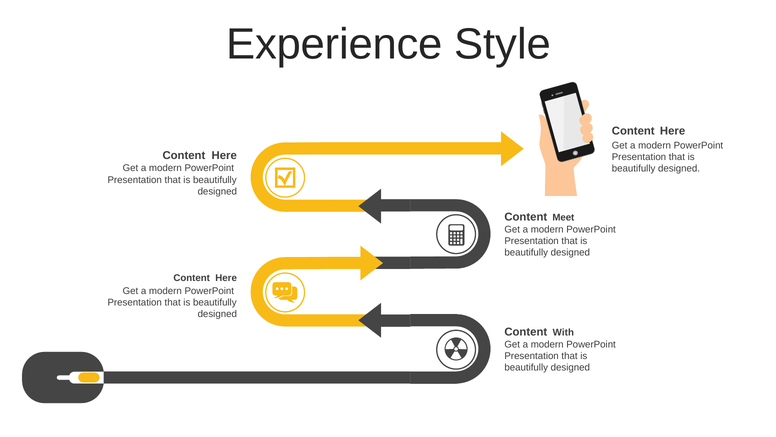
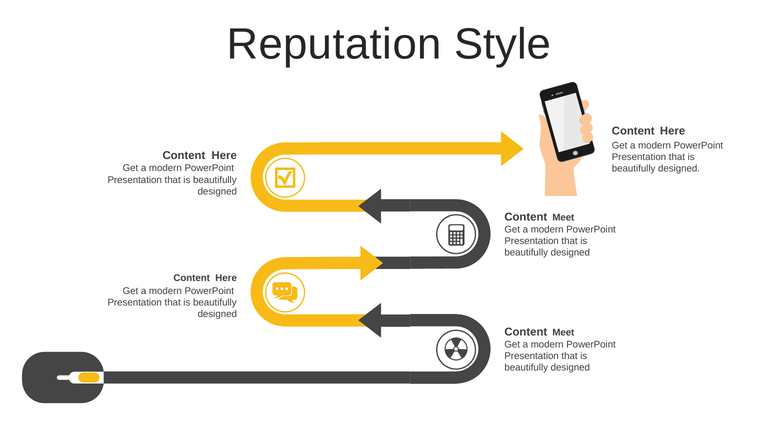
Experience: Experience -> Reputation (334, 44)
With: With -> Meet (563, 332)
